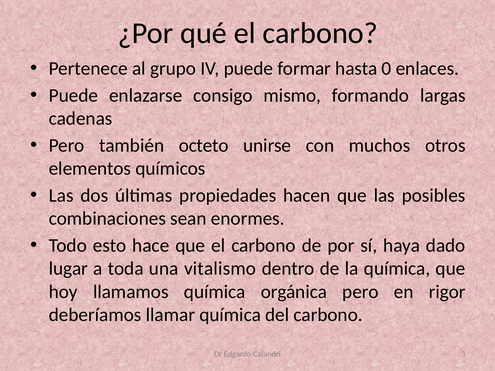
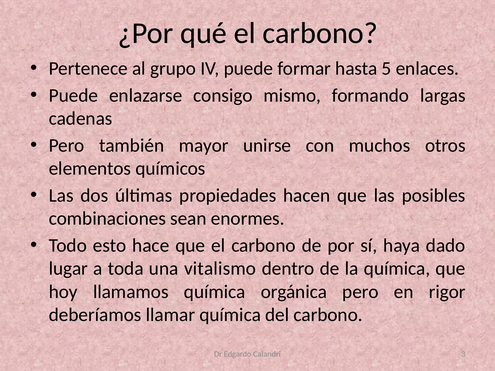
0: 0 -> 5 (387, 68)
octeto: octeto -> mayor (204, 146)
